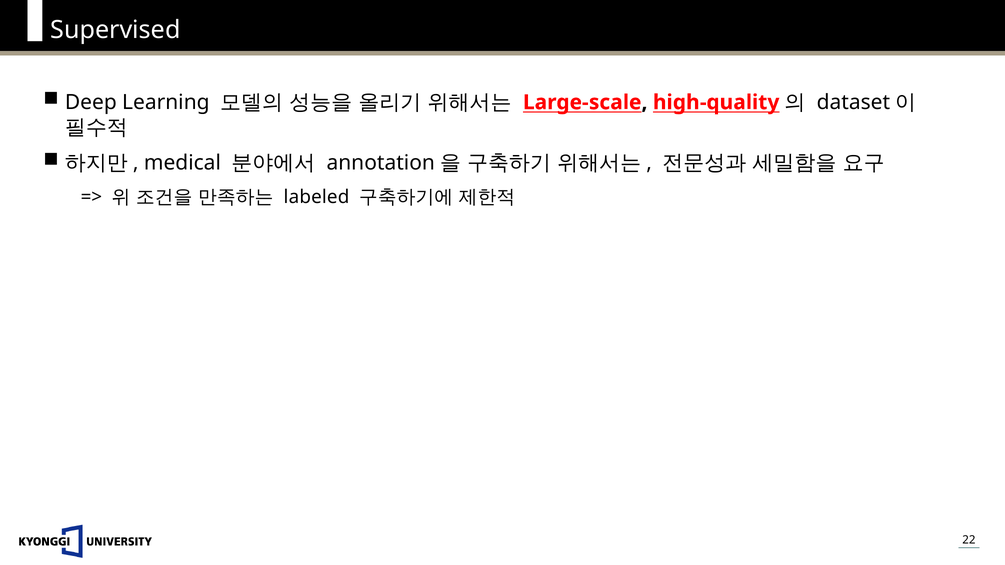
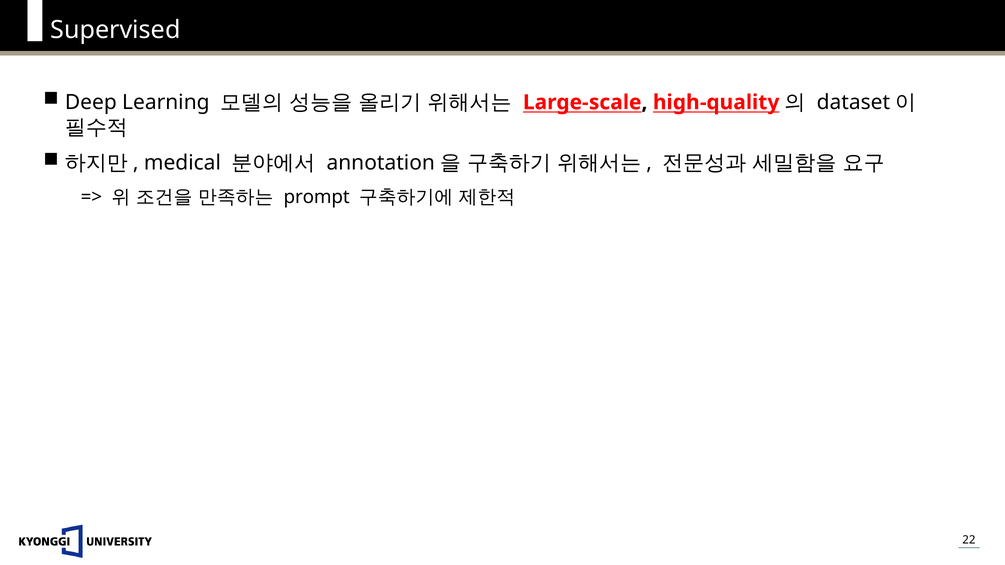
labeled: labeled -> prompt (317, 197)
